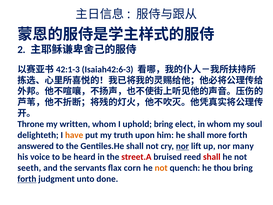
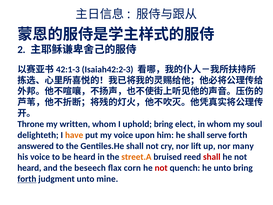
Isaiah42:6-3: Isaiah42:6-3 -> Isaiah42:2-3 (108, 69)
my truth: truth -> voice (123, 135)
more: more -> serve (217, 135)
nor underline: present -> none (182, 146)
street.A colour: red -> orange (136, 157)
seeth: seeth -> heard (29, 168)
servants: servants -> beseech (90, 168)
not colour: orange -> red (161, 168)
he thou: thou -> unto (222, 168)
done: done -> mine (107, 179)
